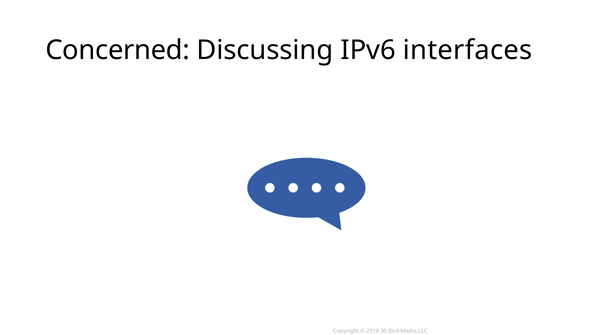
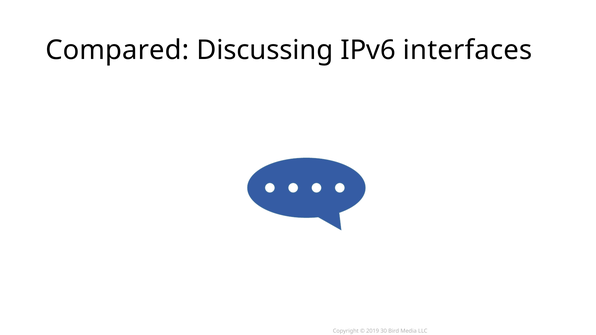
Concerned: Concerned -> Compared (117, 50)
